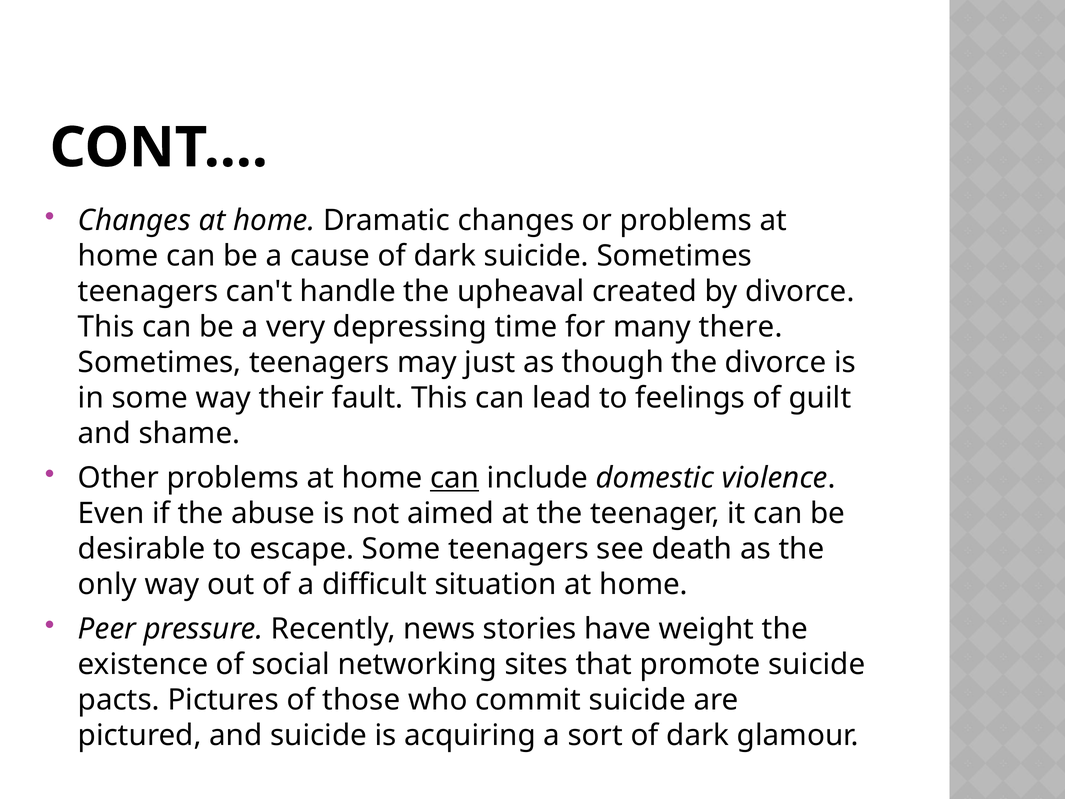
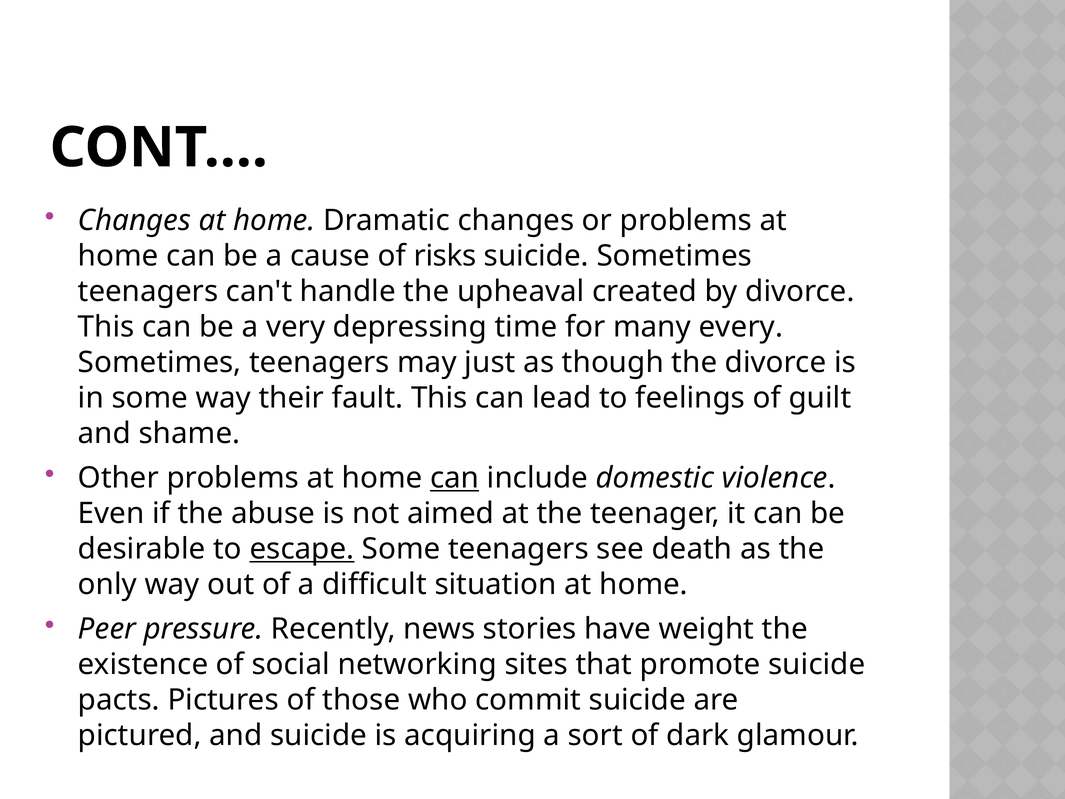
cause of dark: dark -> risks (445, 256)
there: there -> every (741, 327)
escape underline: none -> present (302, 549)
